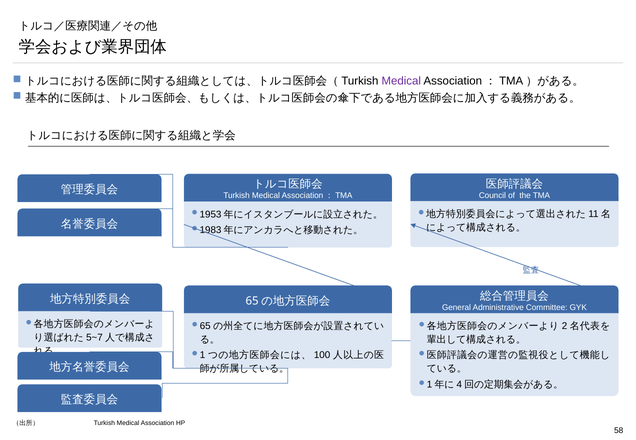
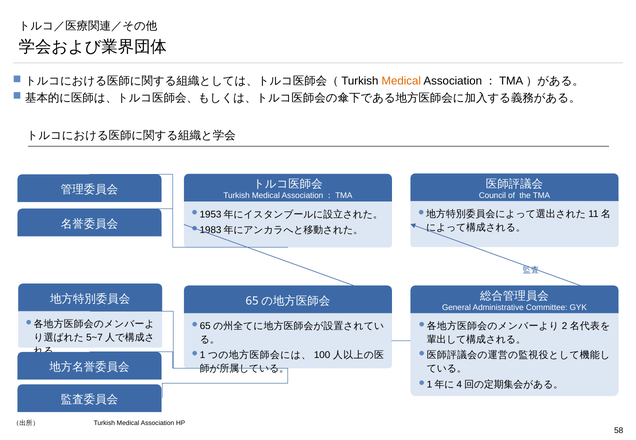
Medical colour: purple -> orange (401, 81)
